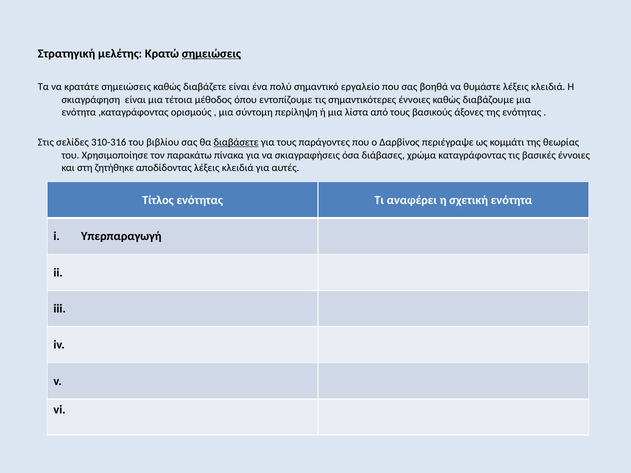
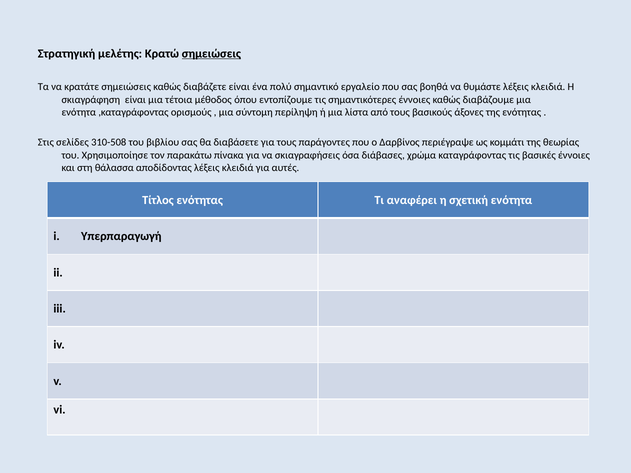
310-316: 310-316 -> 310-508 (109, 142)
διαβάσετε underline: present -> none (236, 142)
ζητήθηκε: ζητήθηκε -> θάλασσα (114, 168)
